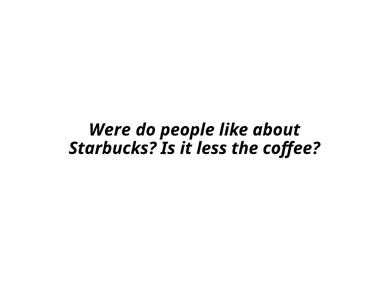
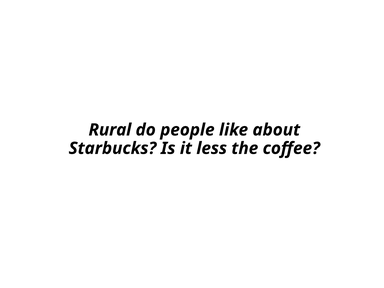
Were: Were -> Rural (110, 130)
